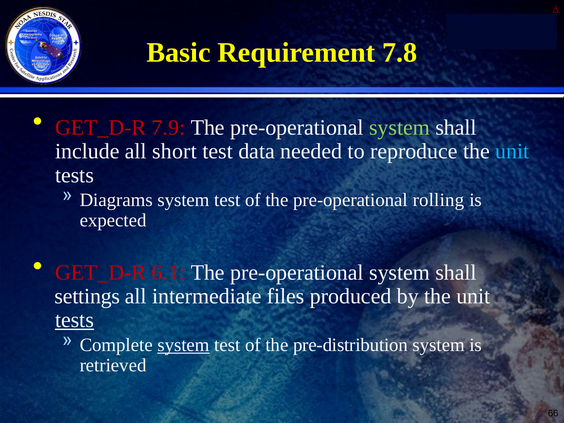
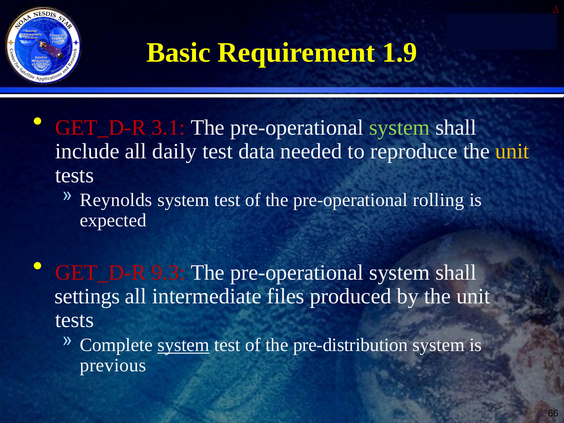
7.8: 7.8 -> 1.9 (400, 53)
7.9: 7.9 -> 3.1 (168, 128)
short: short -> daily (175, 151)
unit colour: light blue -> yellow (512, 151)
Diagrams: Diagrams -> Reynolds (116, 200)
6.1: 6.1 -> 9.3 (168, 273)
tests underline: present -> none (74, 320)
retrieved: retrieved -> previous (113, 365)
